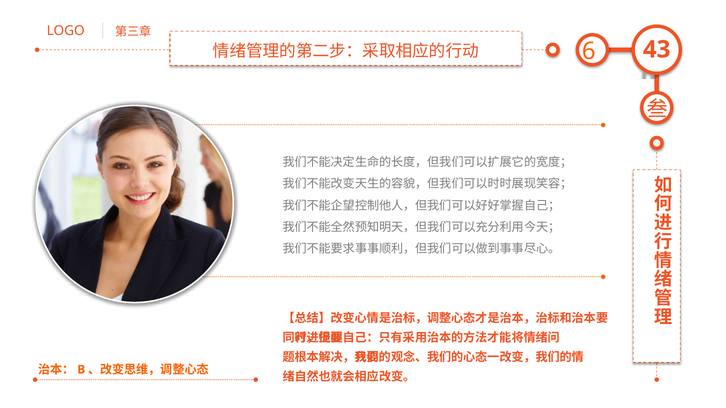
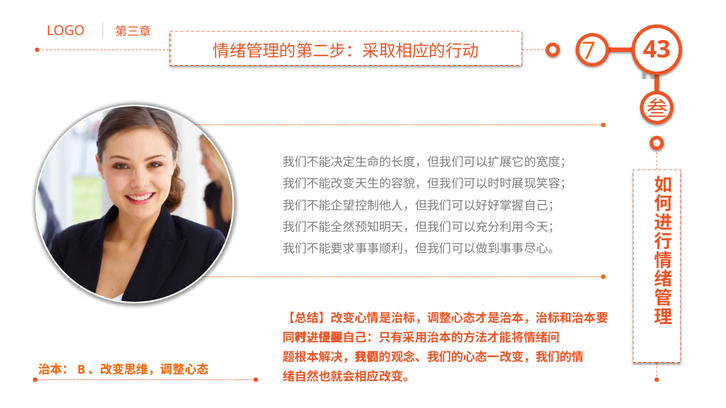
6: 6 -> 7 (589, 52)
